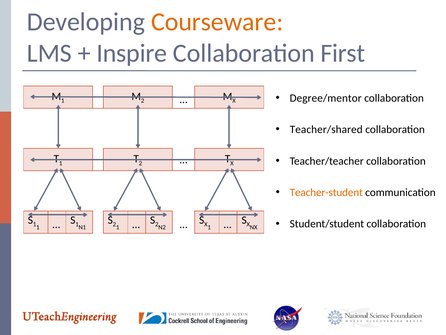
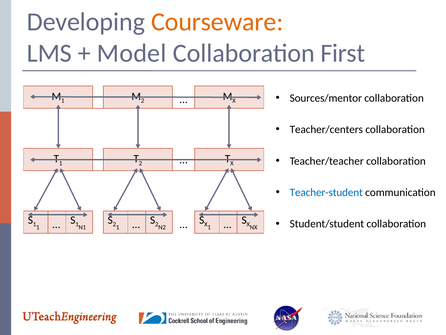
Inspire: Inspire -> Model (132, 53)
Degree/mentor: Degree/mentor -> Sources/mentor (326, 98)
Teacher/shared: Teacher/shared -> Teacher/centers (326, 129)
Teacher-student colour: orange -> blue (326, 192)
